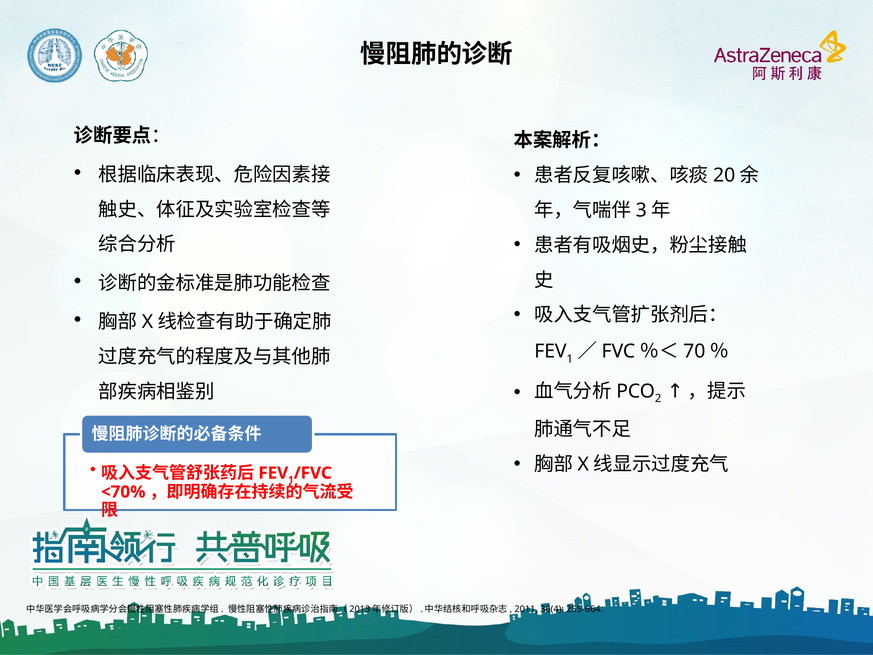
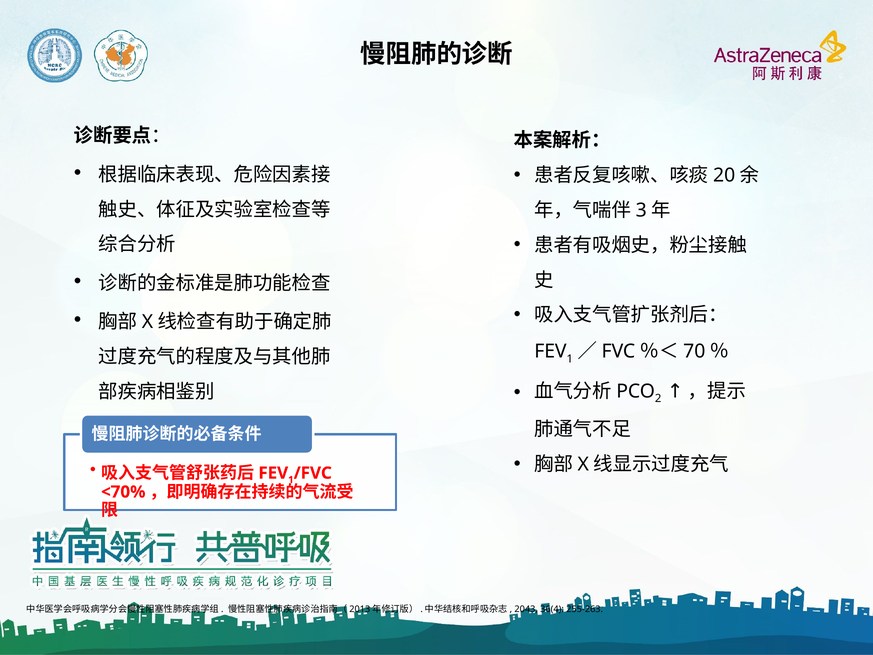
2011: 2011 -> 2043 (526, 609)
255-664: 255-664 -> 255-263 (585, 609)
